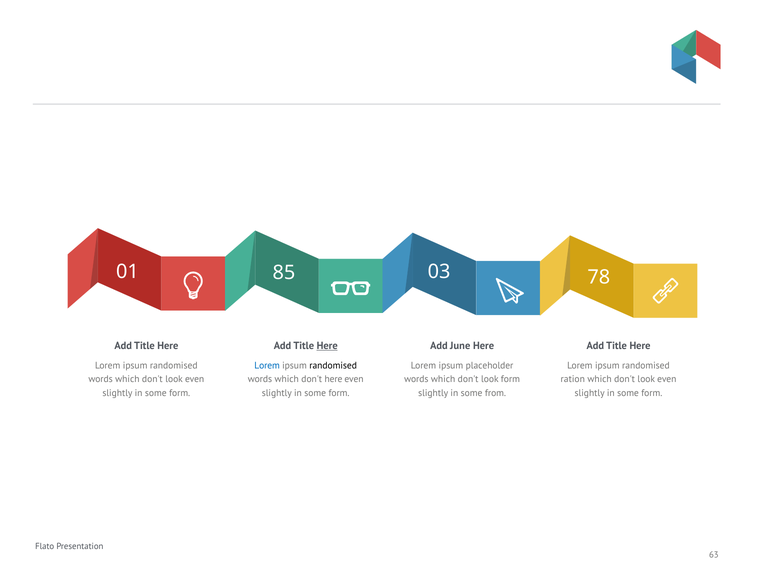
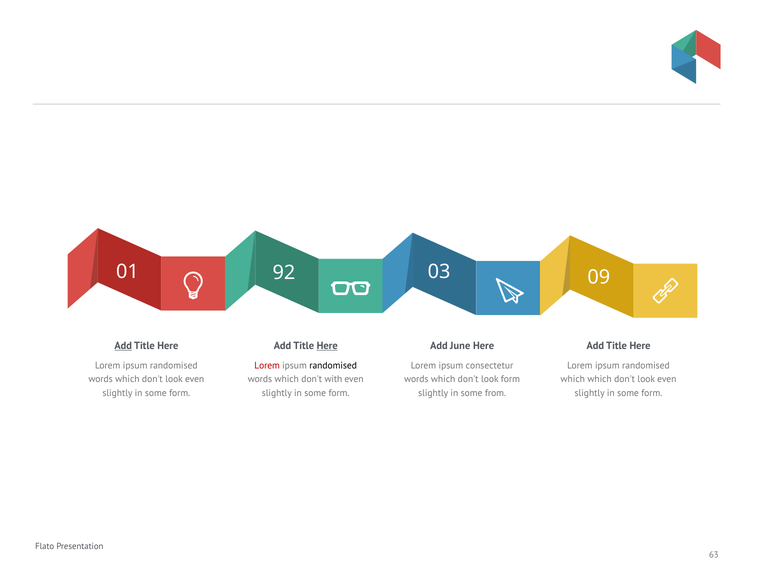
85: 85 -> 92 (284, 273)
78: 78 -> 09 (599, 277)
Add underline: none -> present (123, 345)
Lorem colour: blue -> red (267, 365)
placeholder: placeholder -> consectetur (490, 365)
don't here: here -> with (333, 379)
ration: ration -> which (573, 379)
